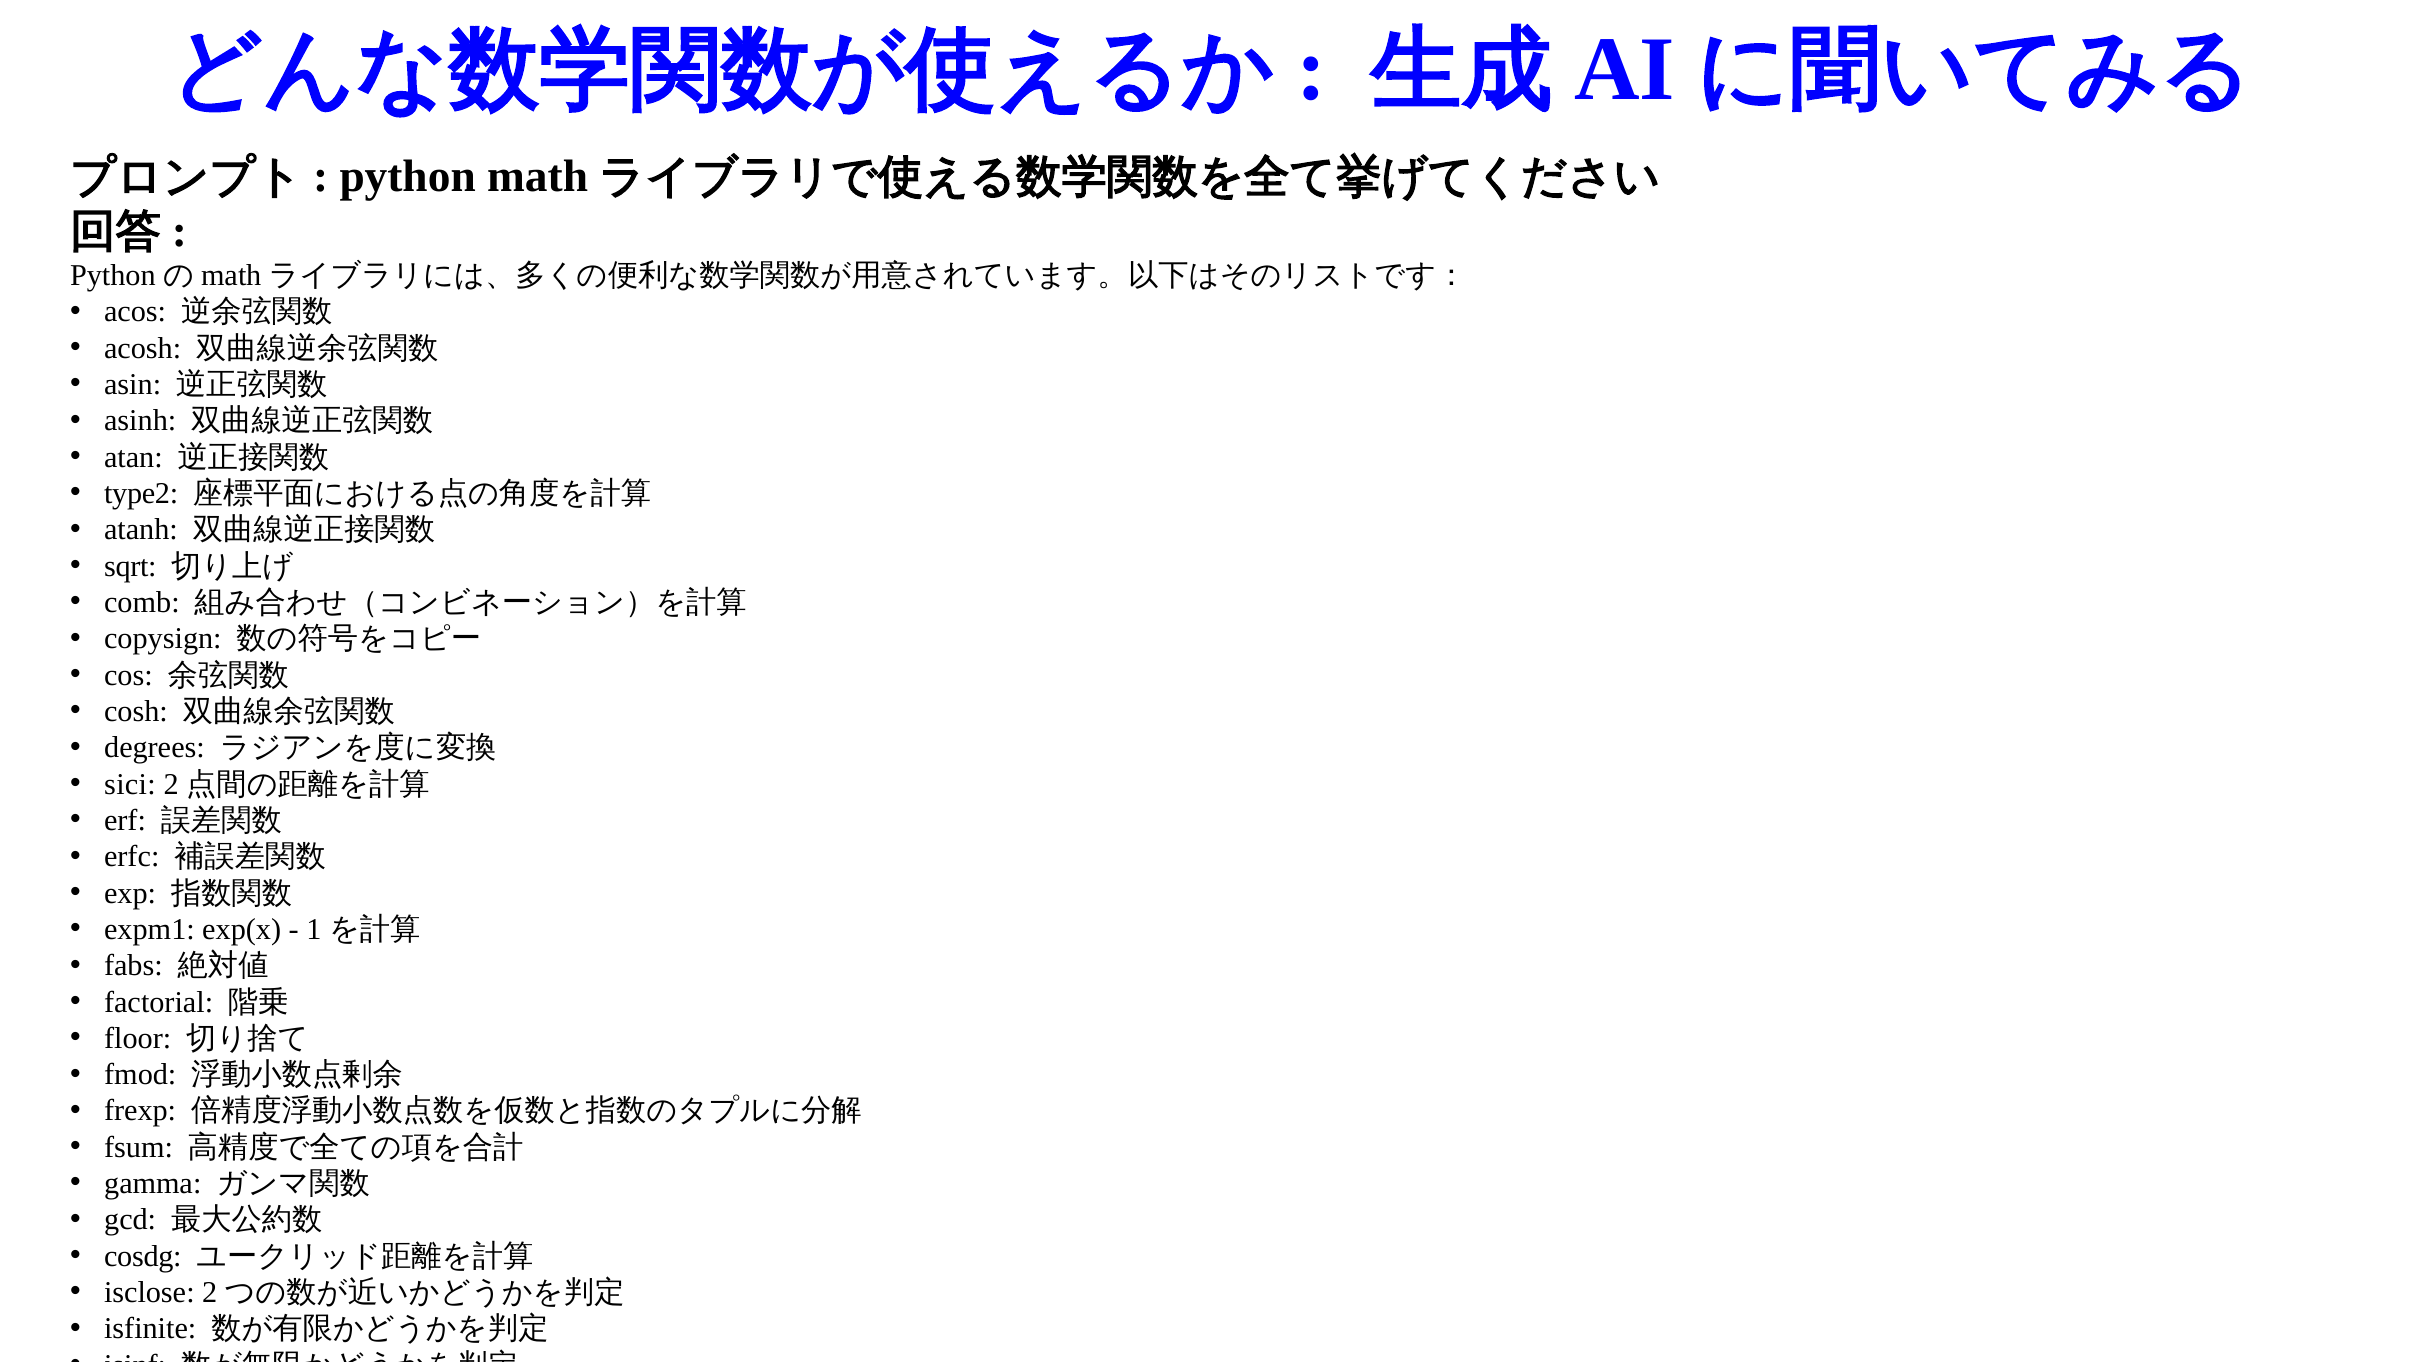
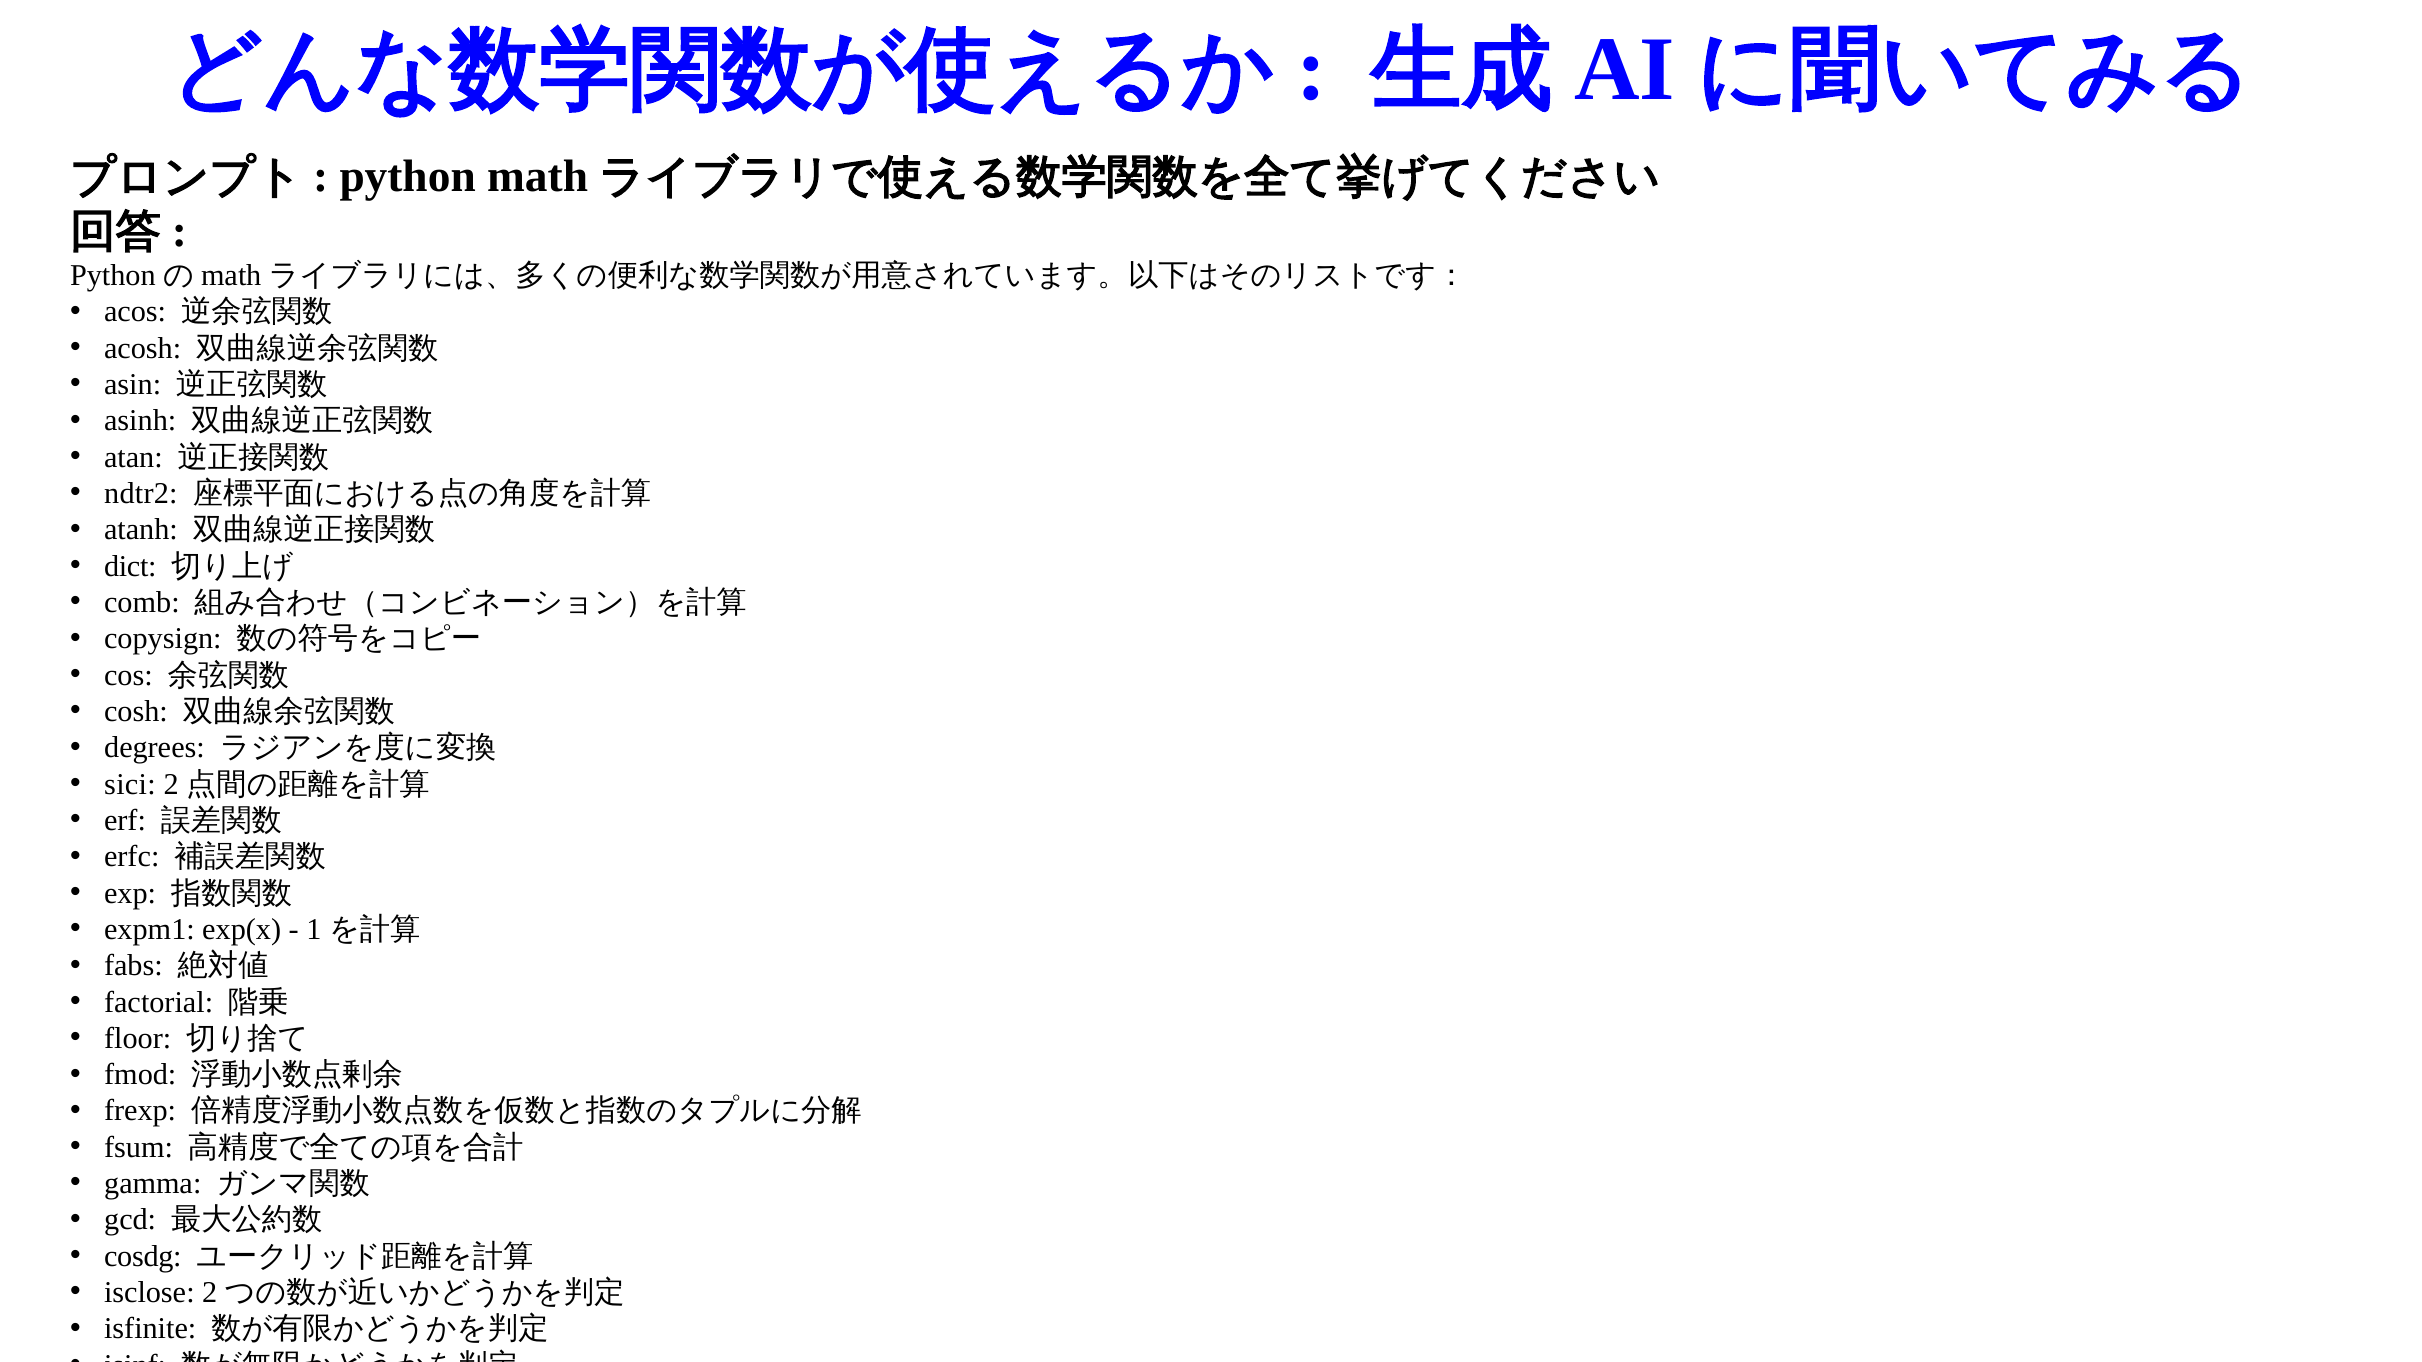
type2: type2 -> ndtr2 (141, 494)
sqrt: sqrt -> dict (130, 566)
